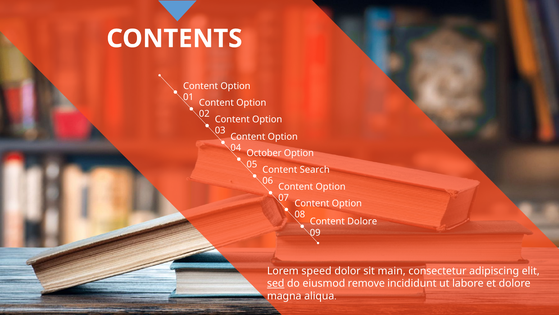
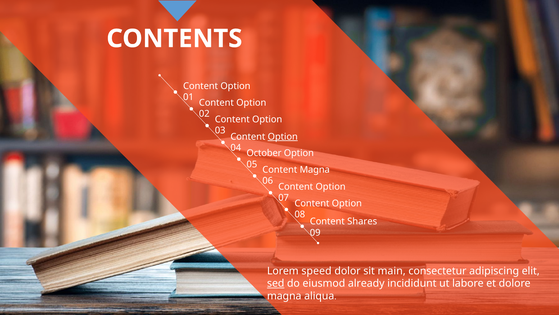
Option underline: none -> present (283, 136)
Content Search: Search -> Magna (315, 169)
Content Dolore: Dolore -> Shares (362, 221)
remove: remove -> already (366, 283)
